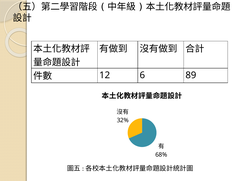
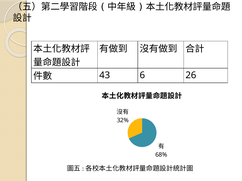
12: 12 -> 43 (105, 75)
89: 89 -> 26 (191, 75)
